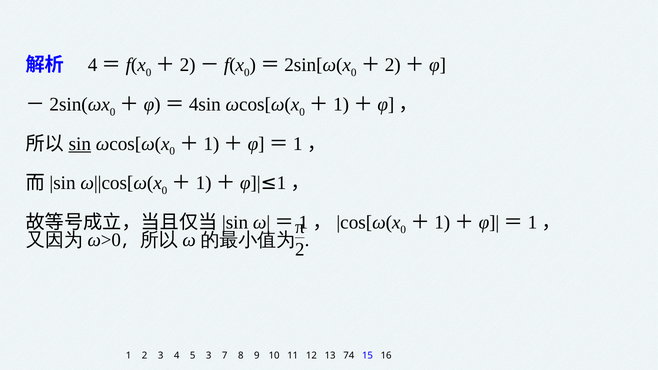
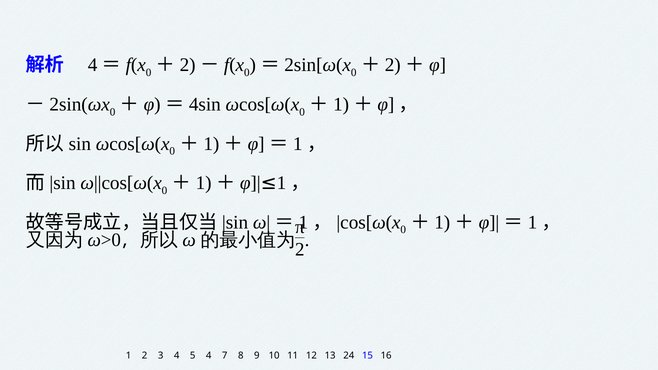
sin underline: present -> none (80, 144)
5 3: 3 -> 4 (209, 356)
74: 74 -> 24 (349, 356)
